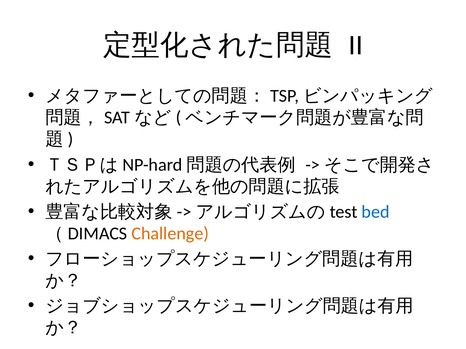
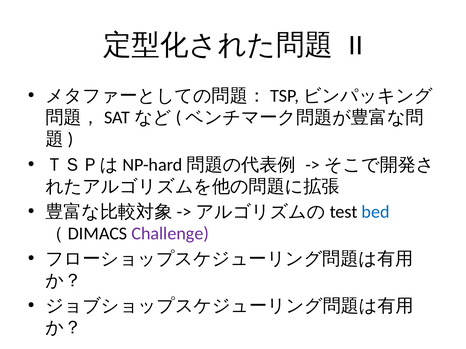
Challenge colour: orange -> purple (170, 234)
